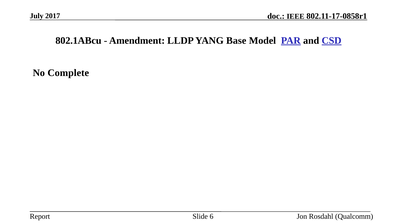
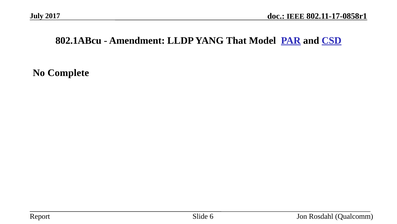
Base: Base -> That (236, 40)
